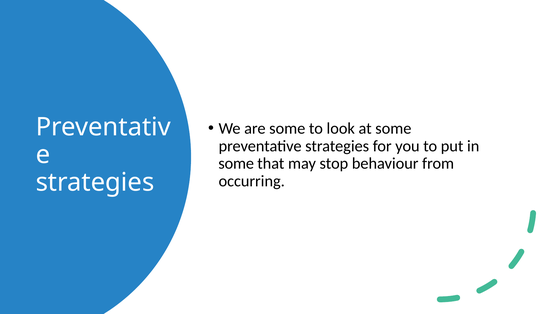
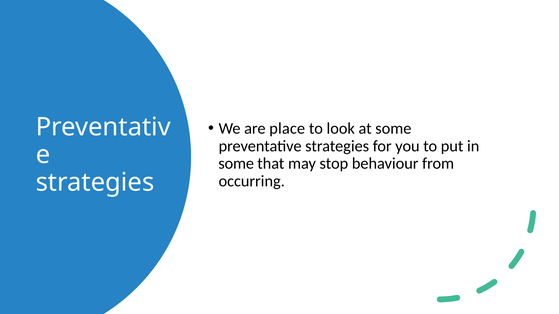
are some: some -> place (287, 129)
